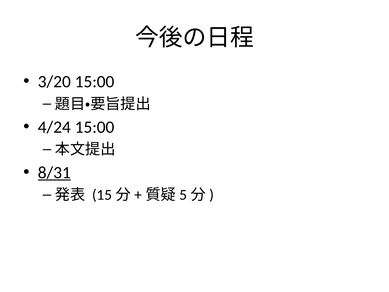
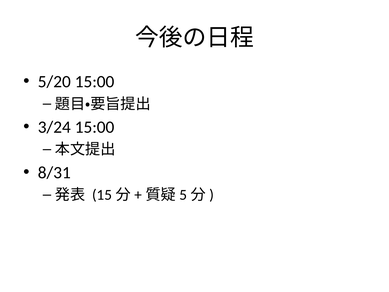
3/20: 3/20 -> 5/20 (54, 82)
4/24: 4/24 -> 3/24 (54, 127)
8/31 underline: present -> none (54, 172)
